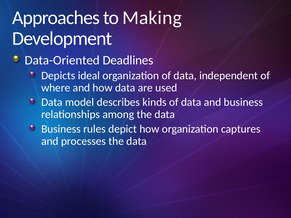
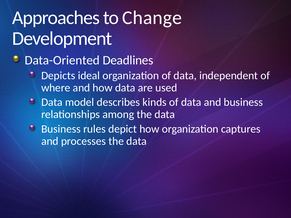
Making: Making -> Change (152, 18)
